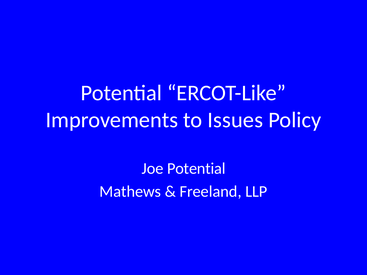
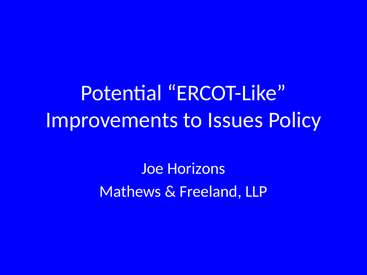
Joe Potential: Potential -> Horizons (196, 169)
